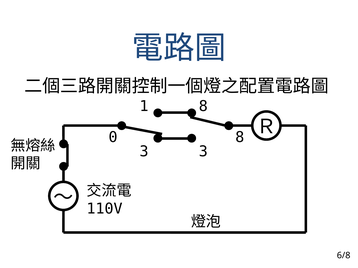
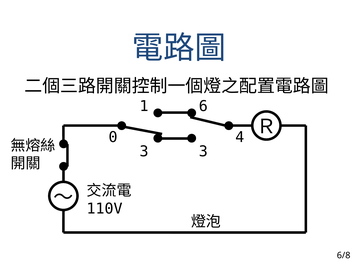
1 8: 8 -> 6 (203, 107)
0 8: 8 -> 4 (240, 138)
